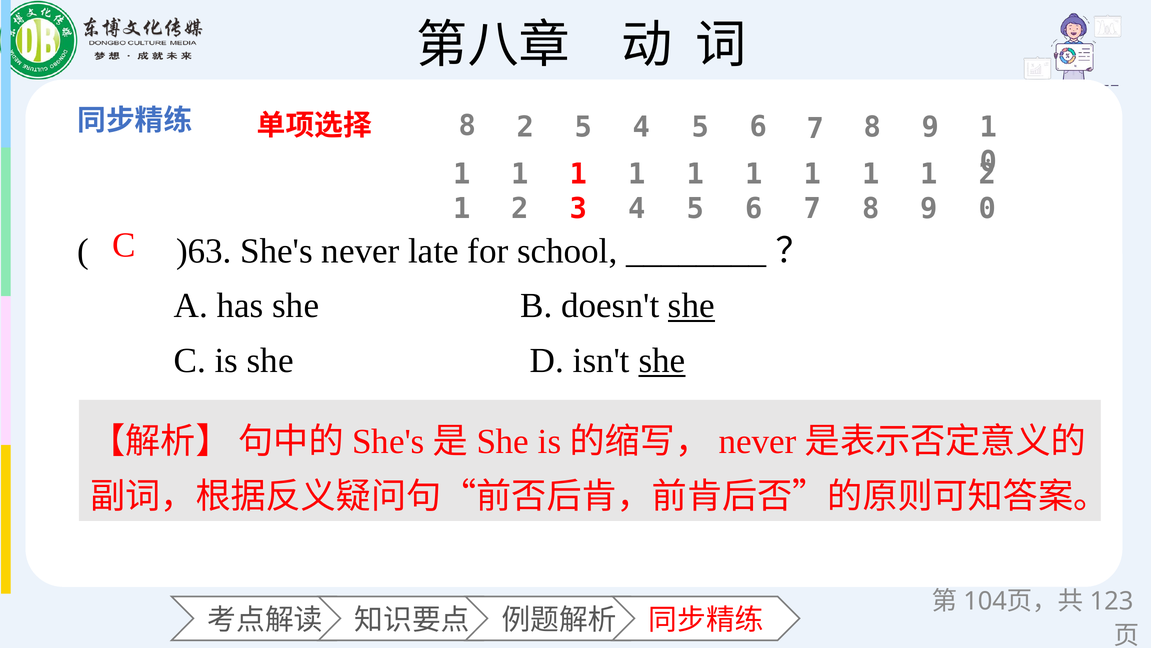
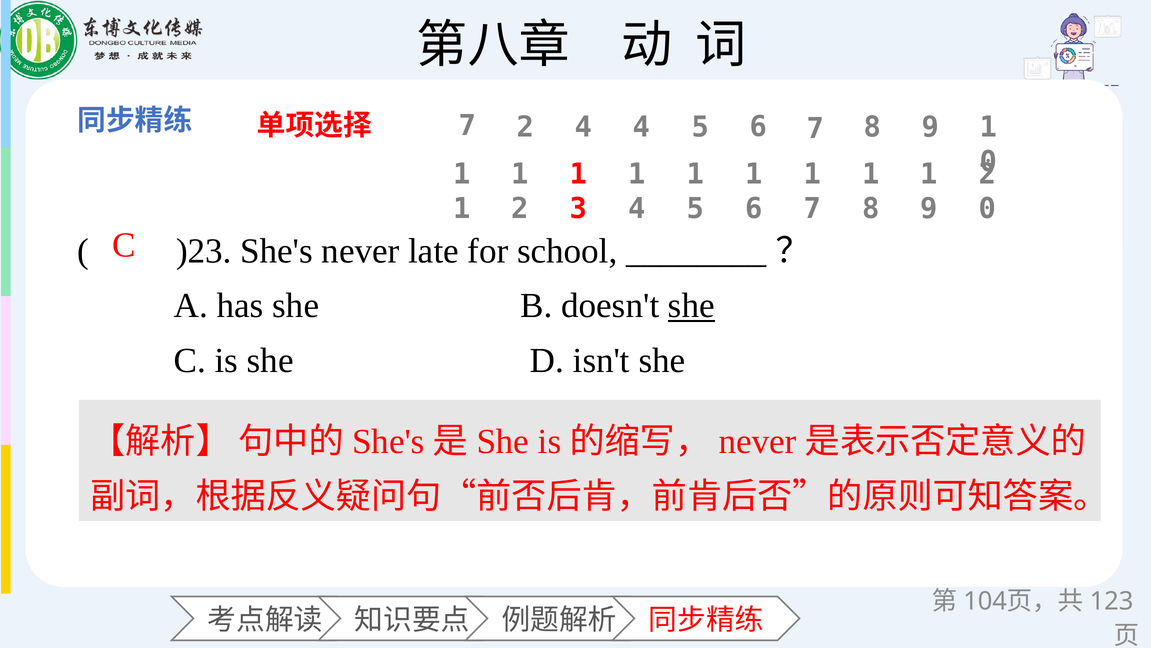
8: 8 -> 7 (467, 126)
2 5: 5 -> 4 (583, 127)
)63: )63 -> )23 (204, 251)
she underline: present -> none (662, 360)
